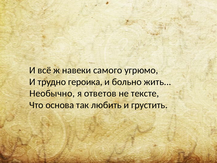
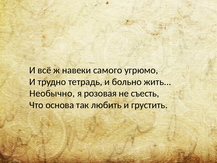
героика: героика -> тетрадь (85, 82)
ответов: ответов -> розовая (100, 93)
тексте: тексте -> съесть (145, 93)
